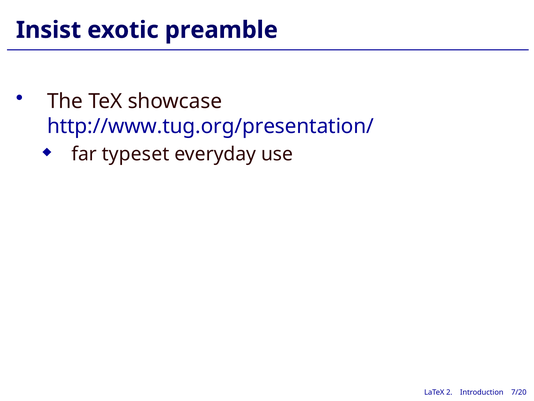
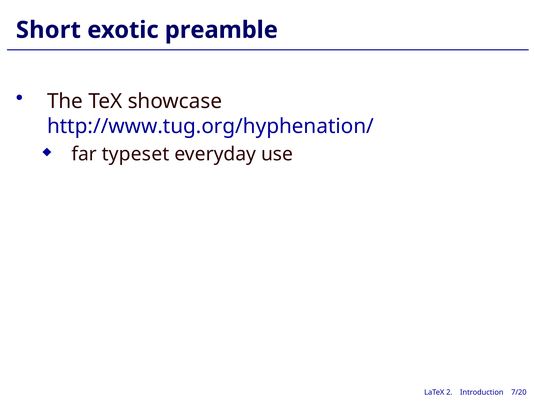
Insist: Insist -> Short (48, 30)
http://www.tug.org/presentation/: http://www.tug.org/presentation/ -> http://www.tug.org/hyphenation/ (210, 126)
